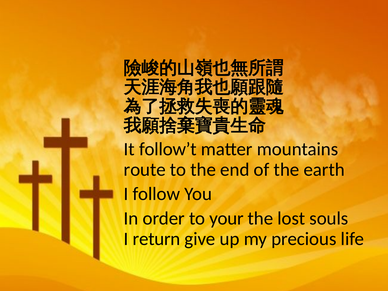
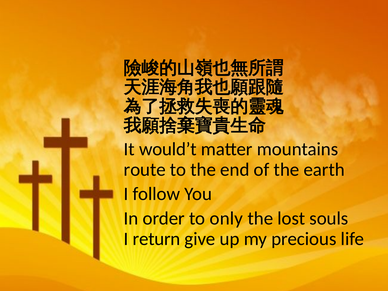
follow’t: follow’t -> would’t (168, 149)
your: your -> only (226, 218)
